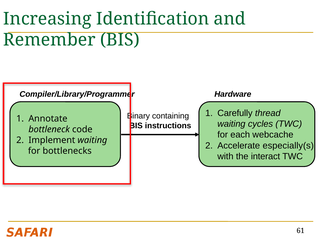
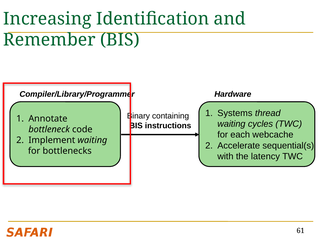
Carefully: Carefully -> Systems (235, 113)
especially(s: especially(s -> sequential(s (288, 146)
interact: interact -> latency (265, 156)
